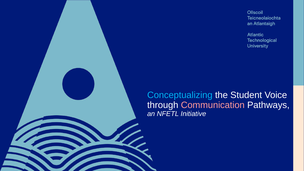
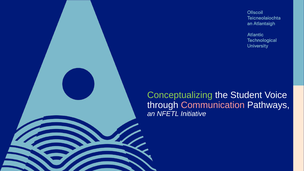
Conceptualizing colour: light blue -> light green (180, 95)
